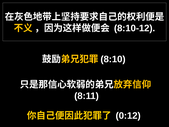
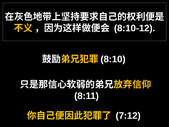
0:12: 0:12 -> 7:12 (128, 115)
